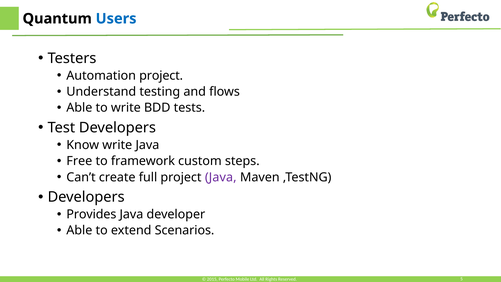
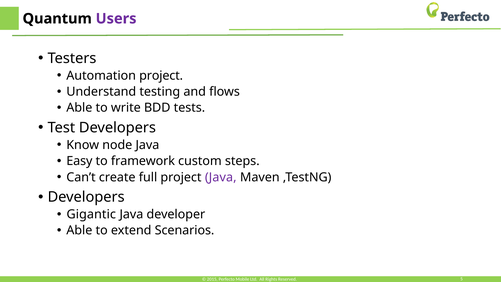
Users colour: blue -> purple (116, 19)
Know write: write -> node (117, 145)
Free: Free -> Easy (79, 161)
Provides: Provides -> Gigantic (91, 214)
